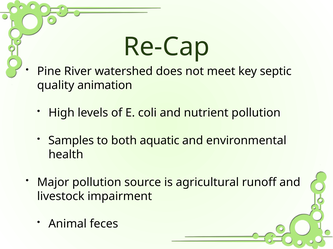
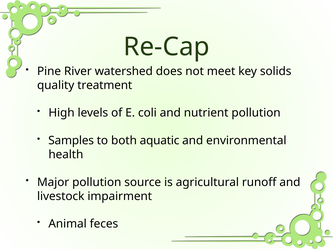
septic: septic -> solids (276, 71)
animation: animation -> treatment (105, 86)
